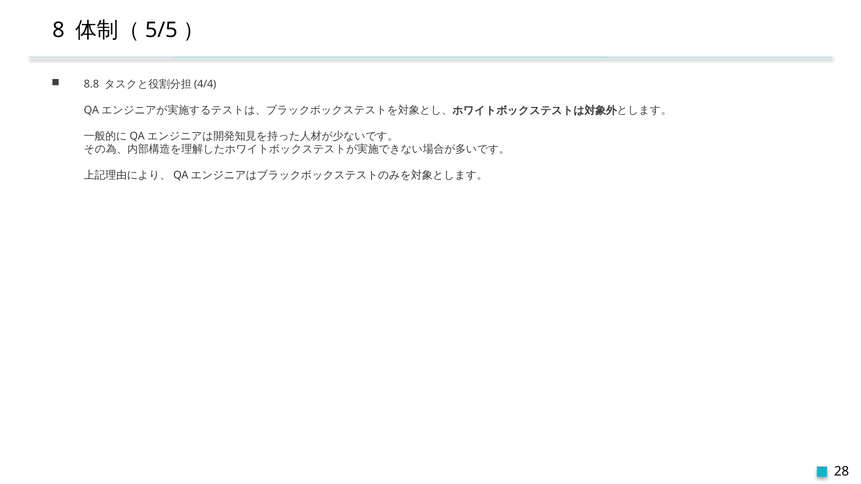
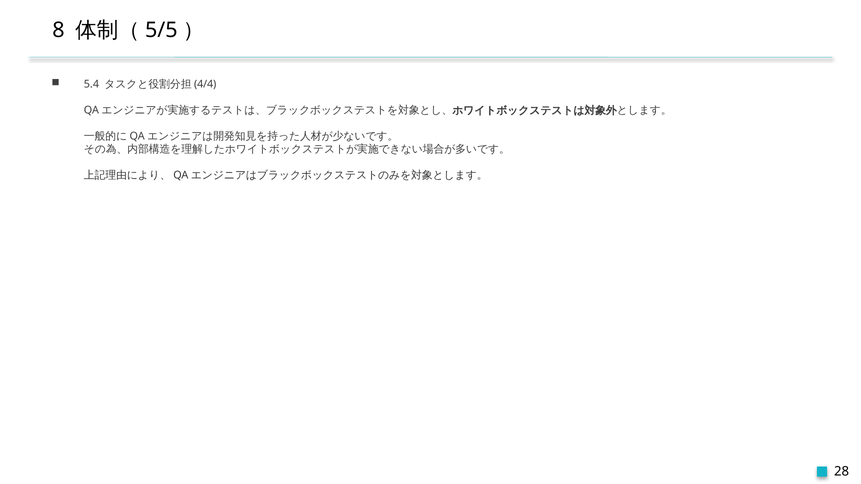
8.8: 8.8 -> 5.4 (91, 84)
